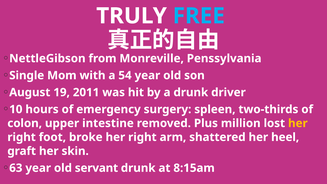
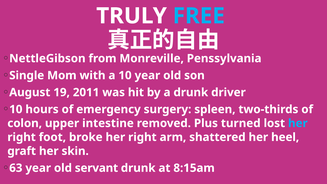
a 54: 54 -> 10 (125, 75)
million: million -> turned (241, 123)
her colour: yellow -> light blue (298, 123)
